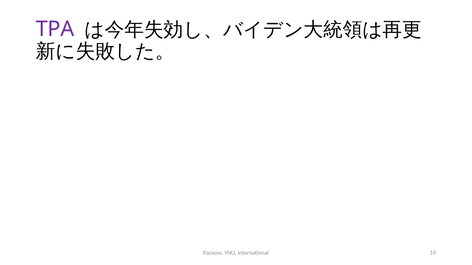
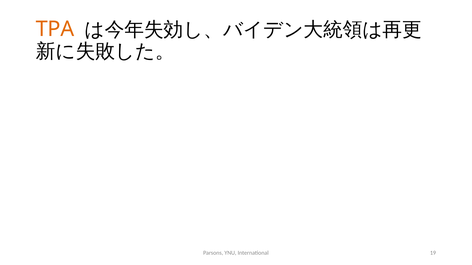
TPA colour: purple -> orange (55, 29)
